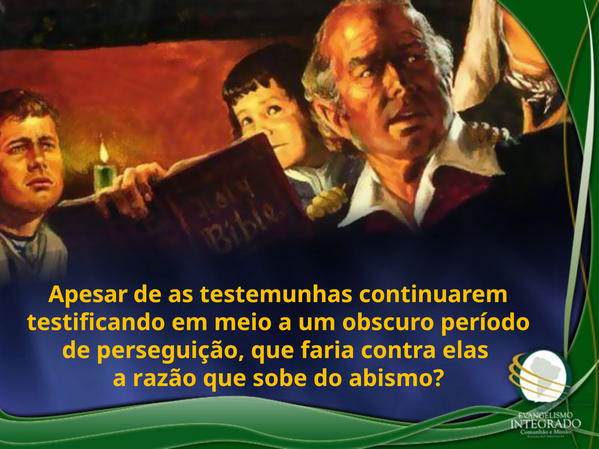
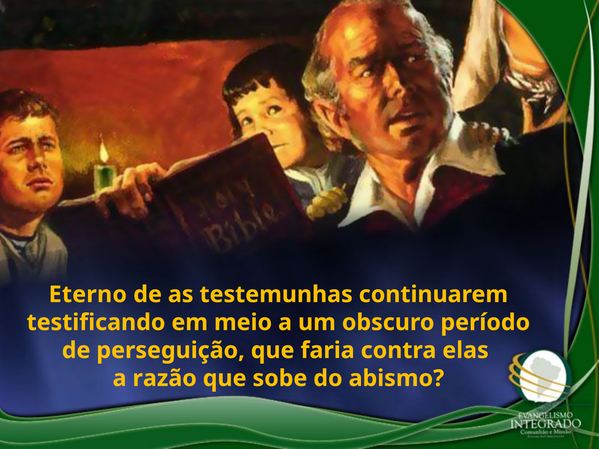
Apesar: Apesar -> Eterno (88, 295)
